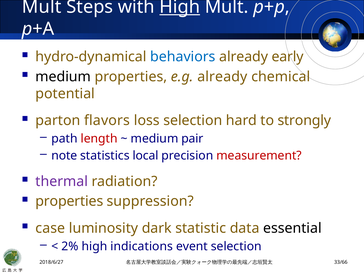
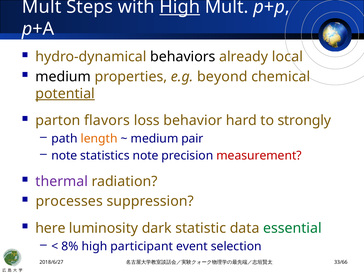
behaviors colour: blue -> black (183, 57)
early: early -> local (287, 57)
e.g already: already -> beyond (222, 77)
potential underline: none -> present (65, 94)
loss selection: selection -> behavior (193, 121)
length colour: red -> orange (99, 139)
statistics local: local -> note (146, 156)
properties: properties -> processes (69, 201)
case: case -> here (50, 228)
essential colour: black -> green (292, 228)
2%: 2% -> 8% (70, 246)
indications: indications -> participant (142, 246)
